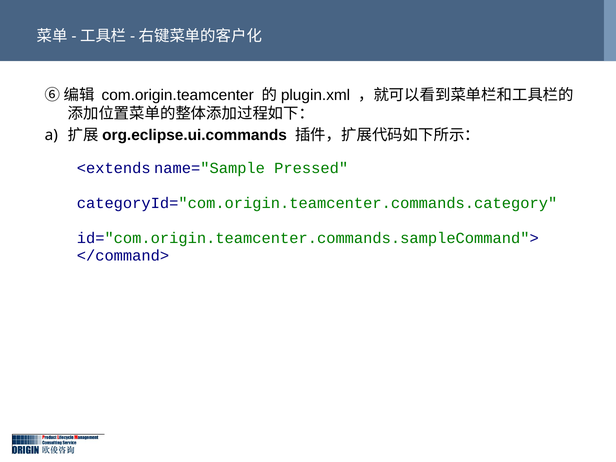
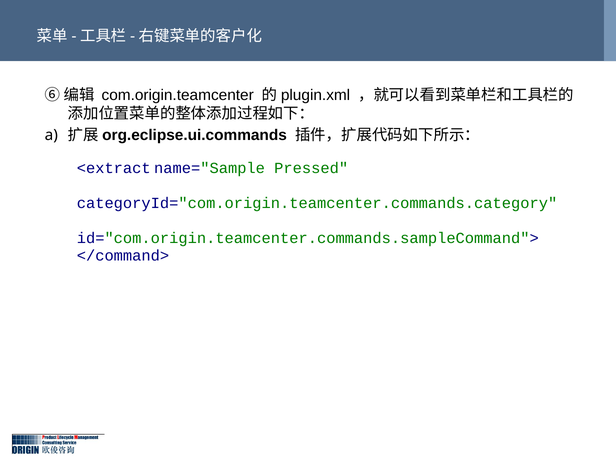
<extends: <extends -> <extract (114, 168)
